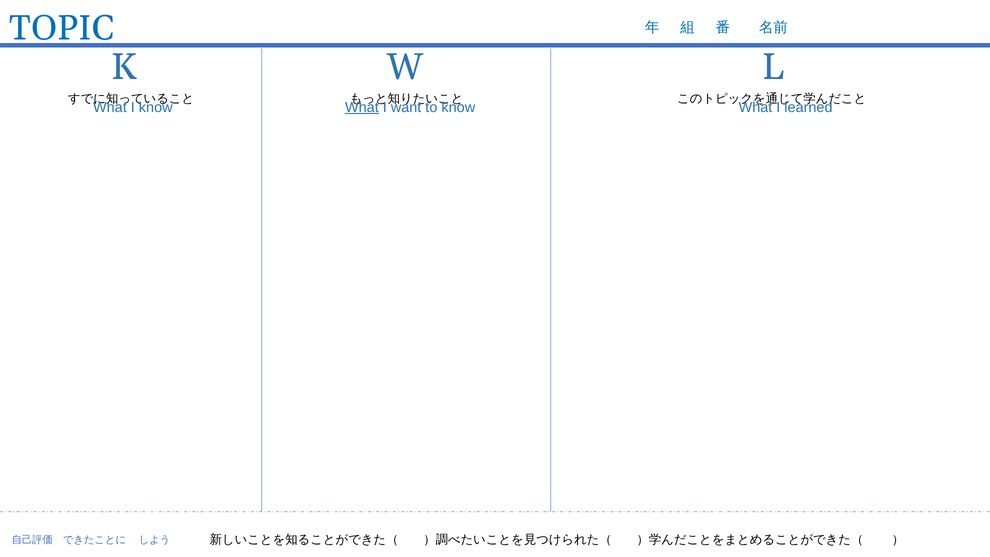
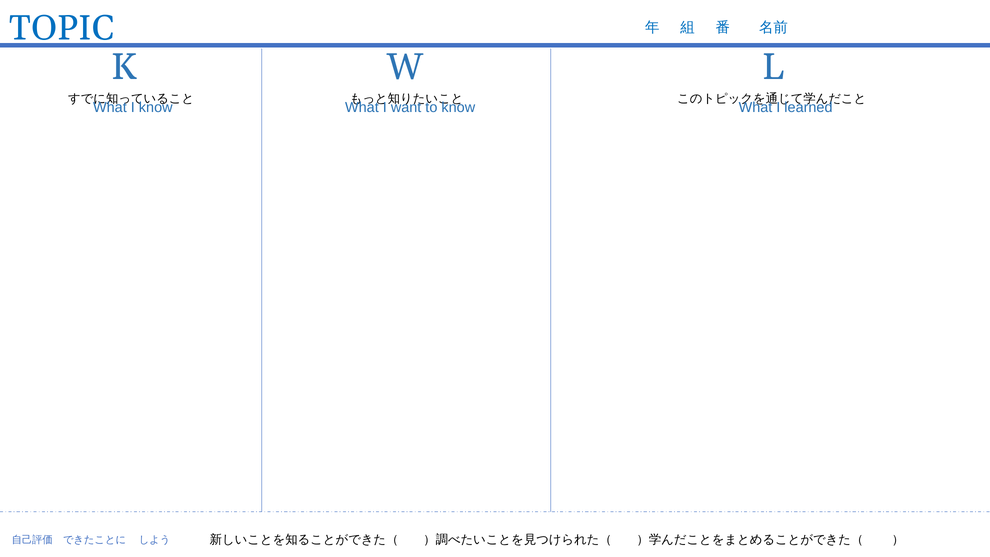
What underline: present -> none (362, 107)
